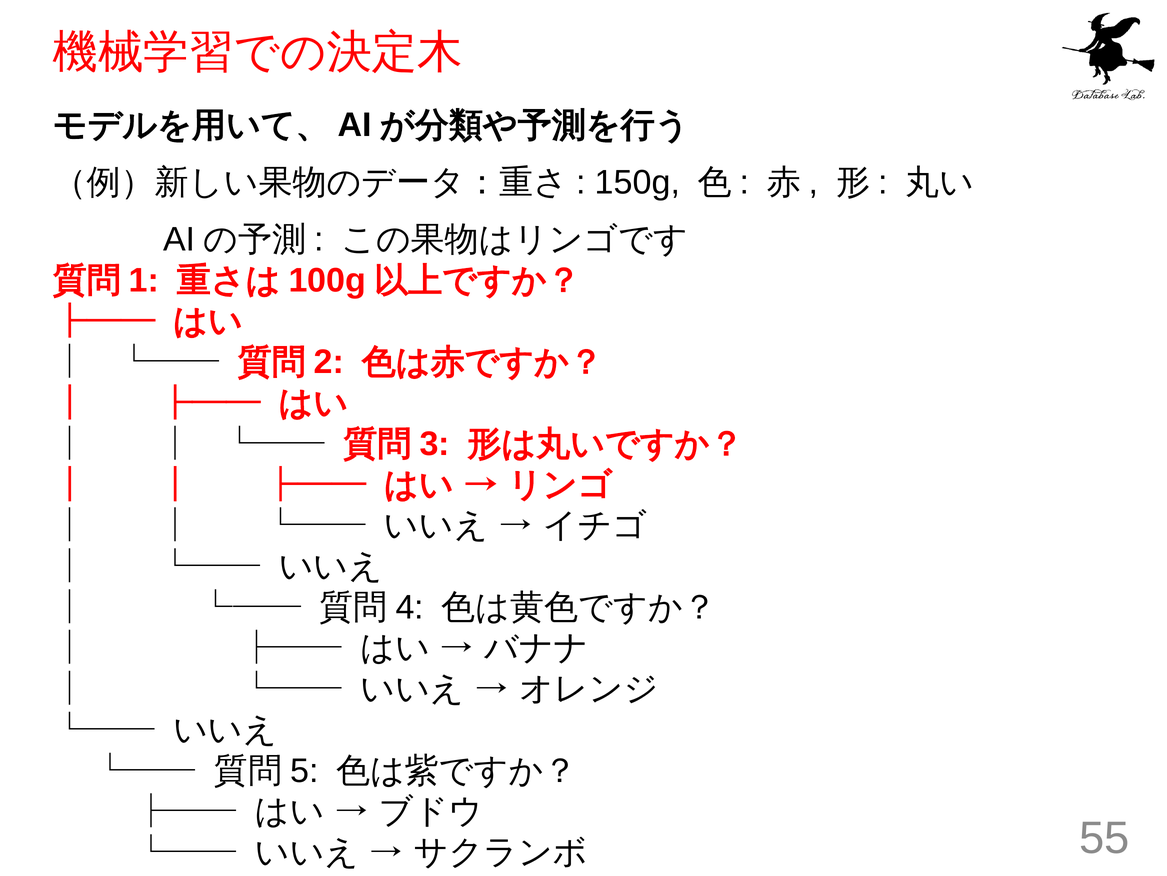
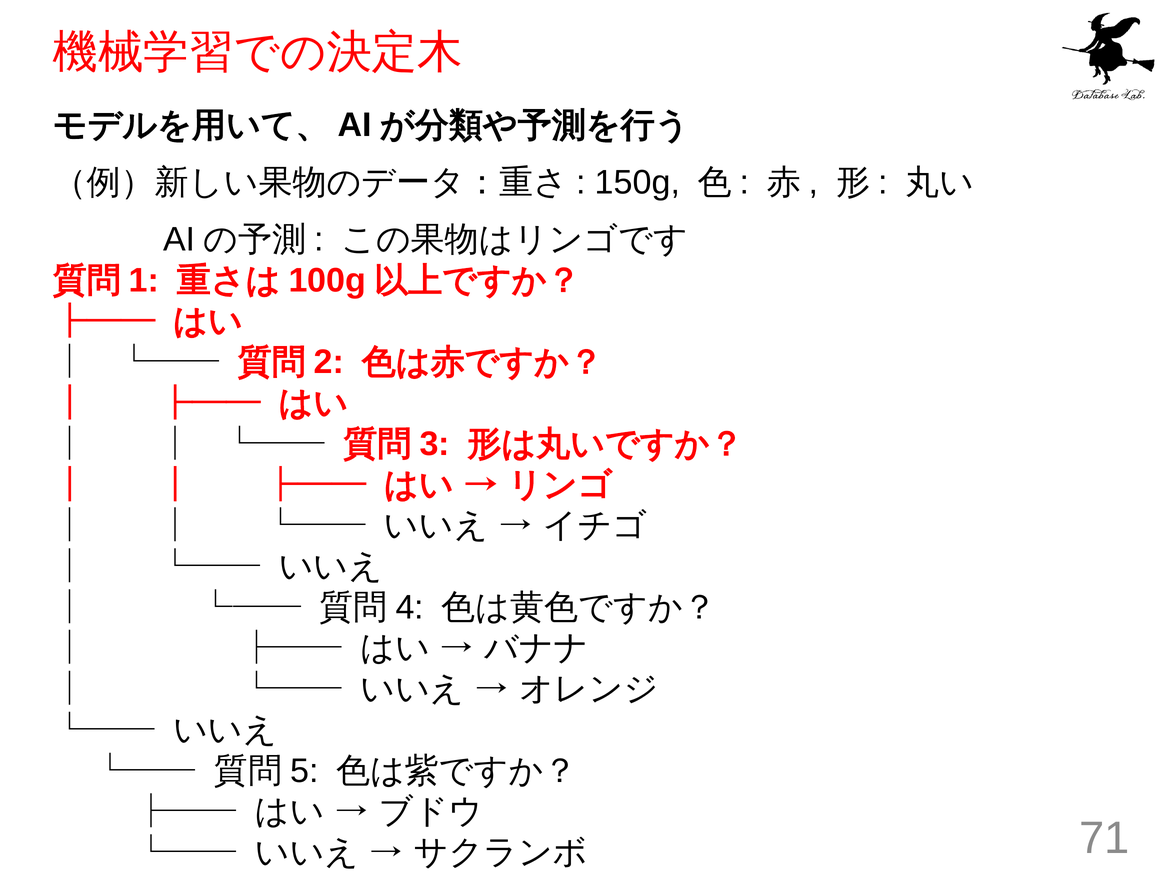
55: 55 -> 71 (1104, 838)
